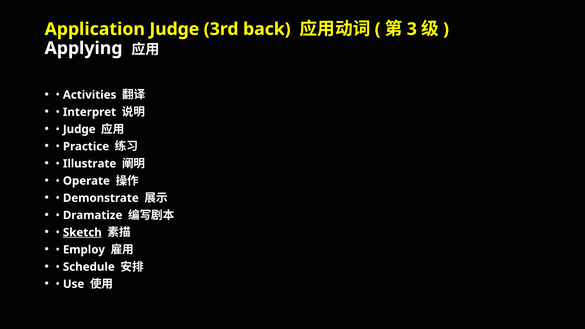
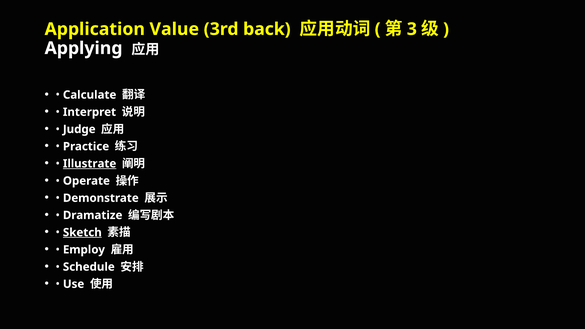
Application Judge: Judge -> Value (174, 29)
Activities: Activities -> Calculate (90, 95)
Illustrate underline: none -> present (90, 164)
